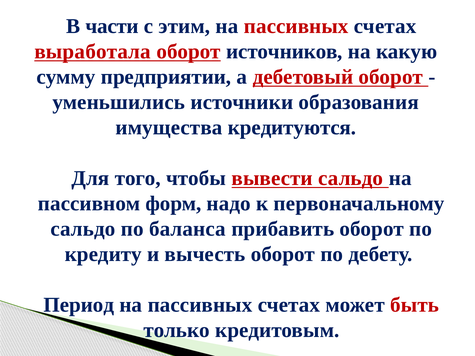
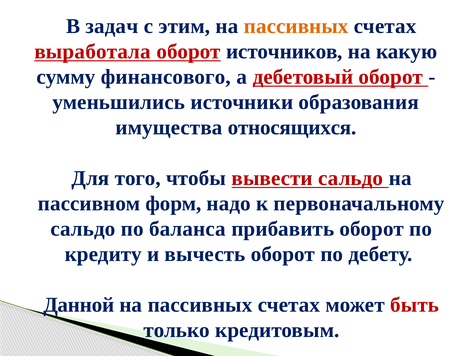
части: части -> задач (112, 26)
пассивных colour: red -> orange (296, 26)
предприятии: предприятии -> финансового (166, 77)
кредитуются: кредитуются -> относящихся (292, 128)
Период: Период -> Данной (79, 305)
